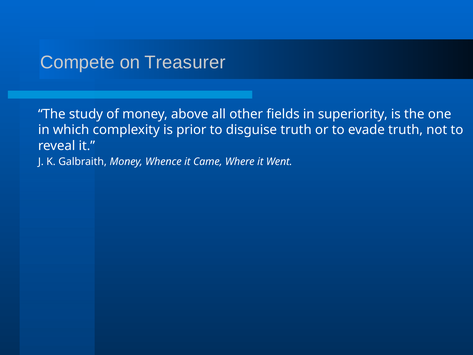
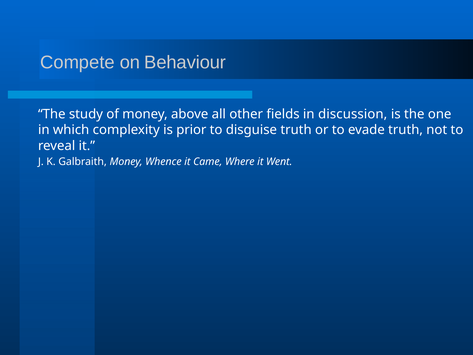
Treasurer: Treasurer -> Behaviour (185, 62)
superiority: superiority -> discussion (353, 114)
